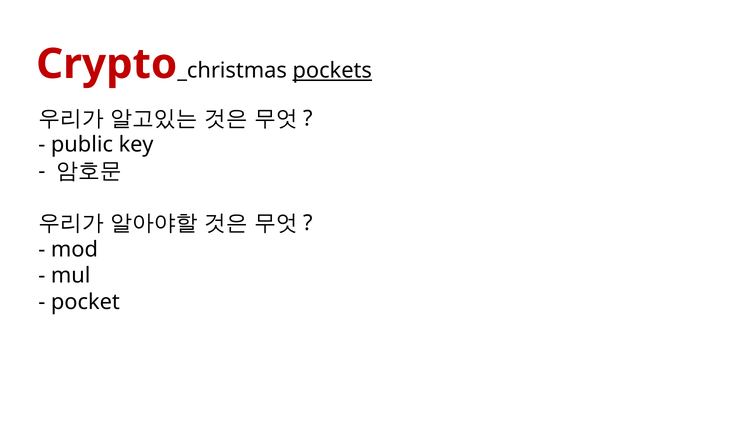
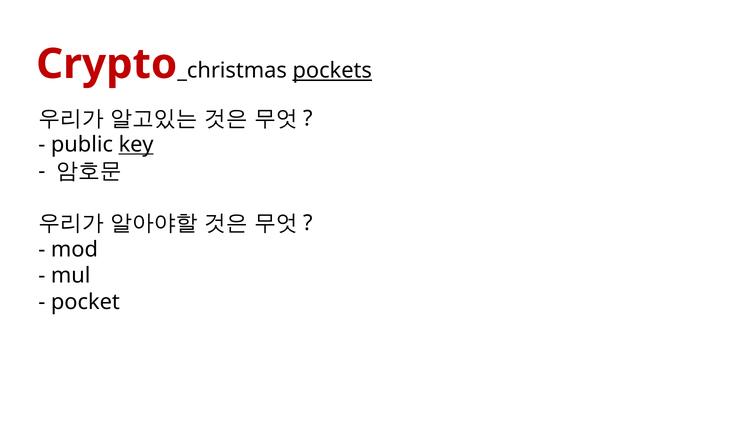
key underline: none -> present (136, 145)
